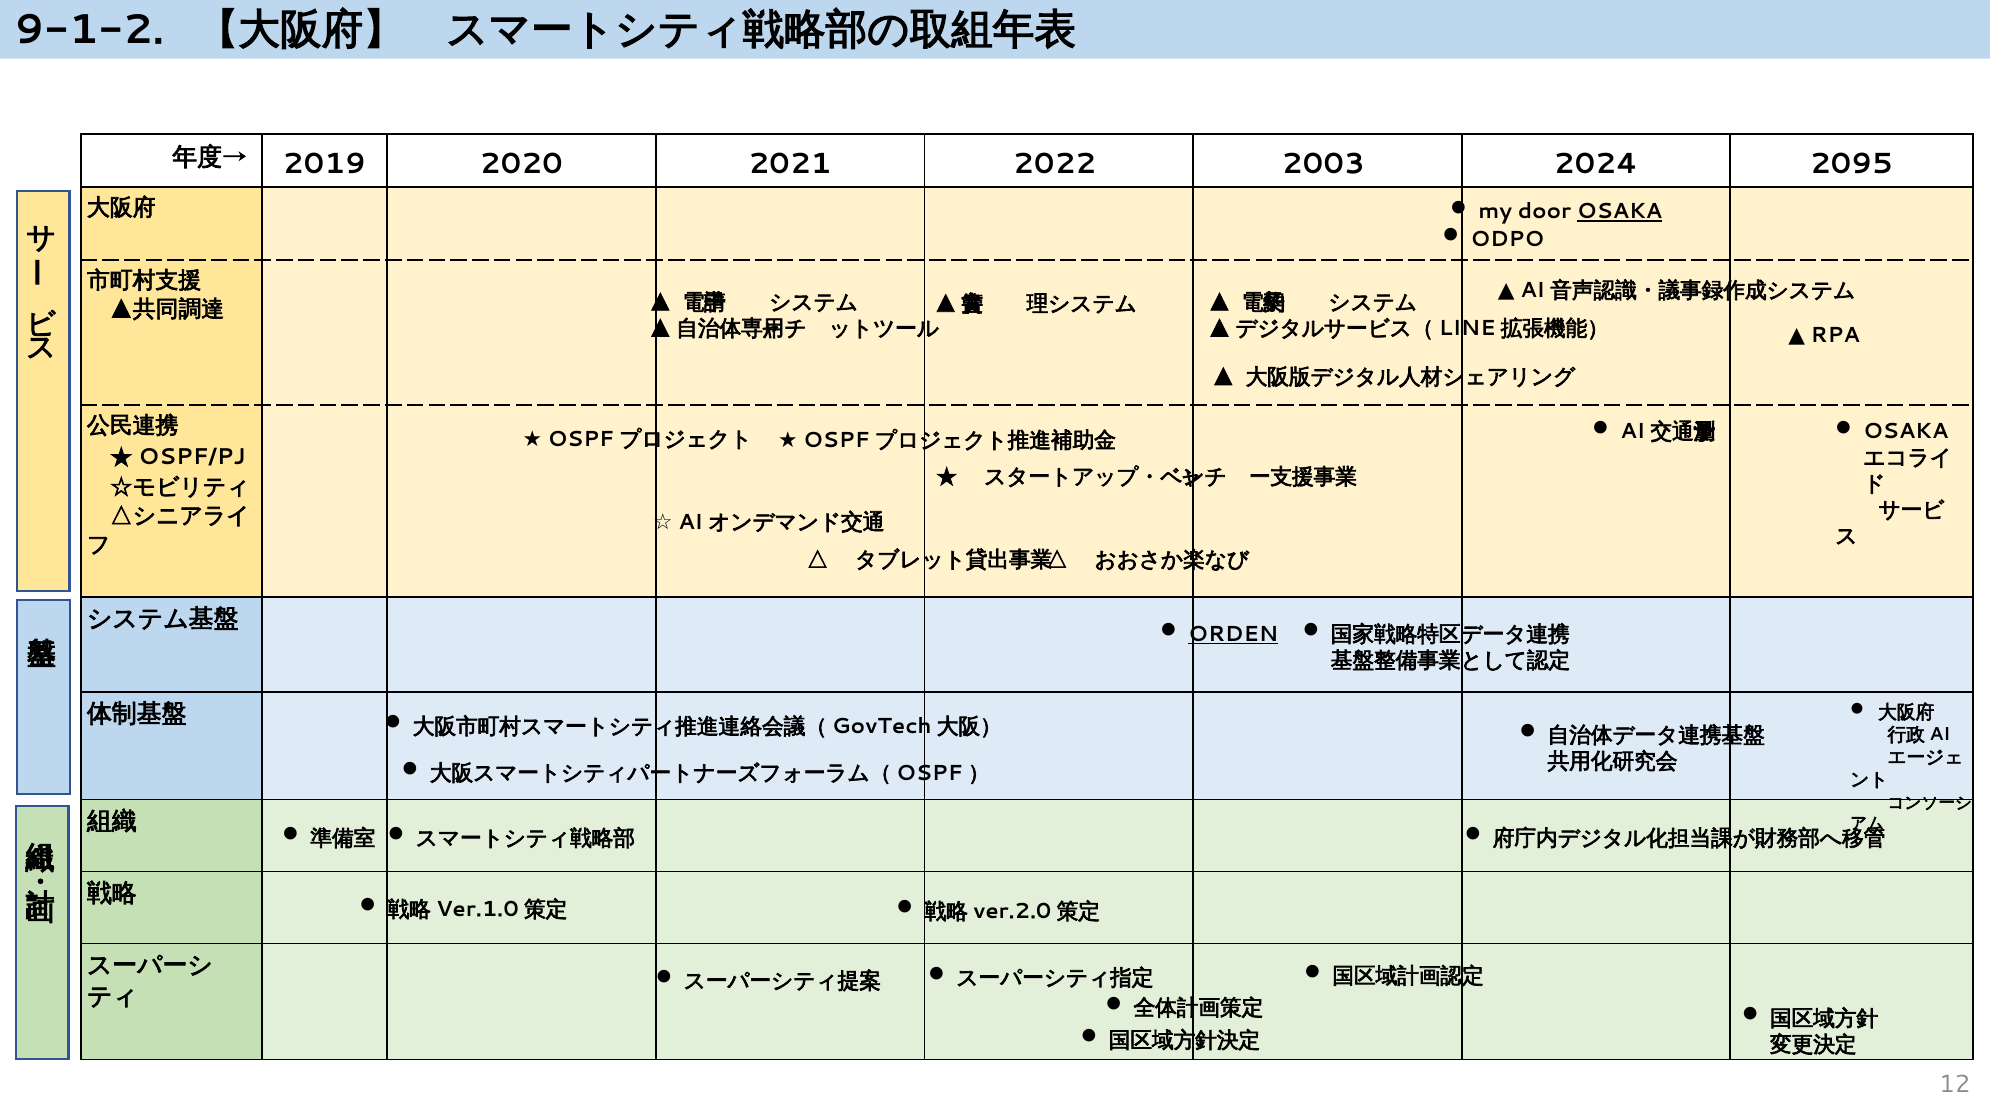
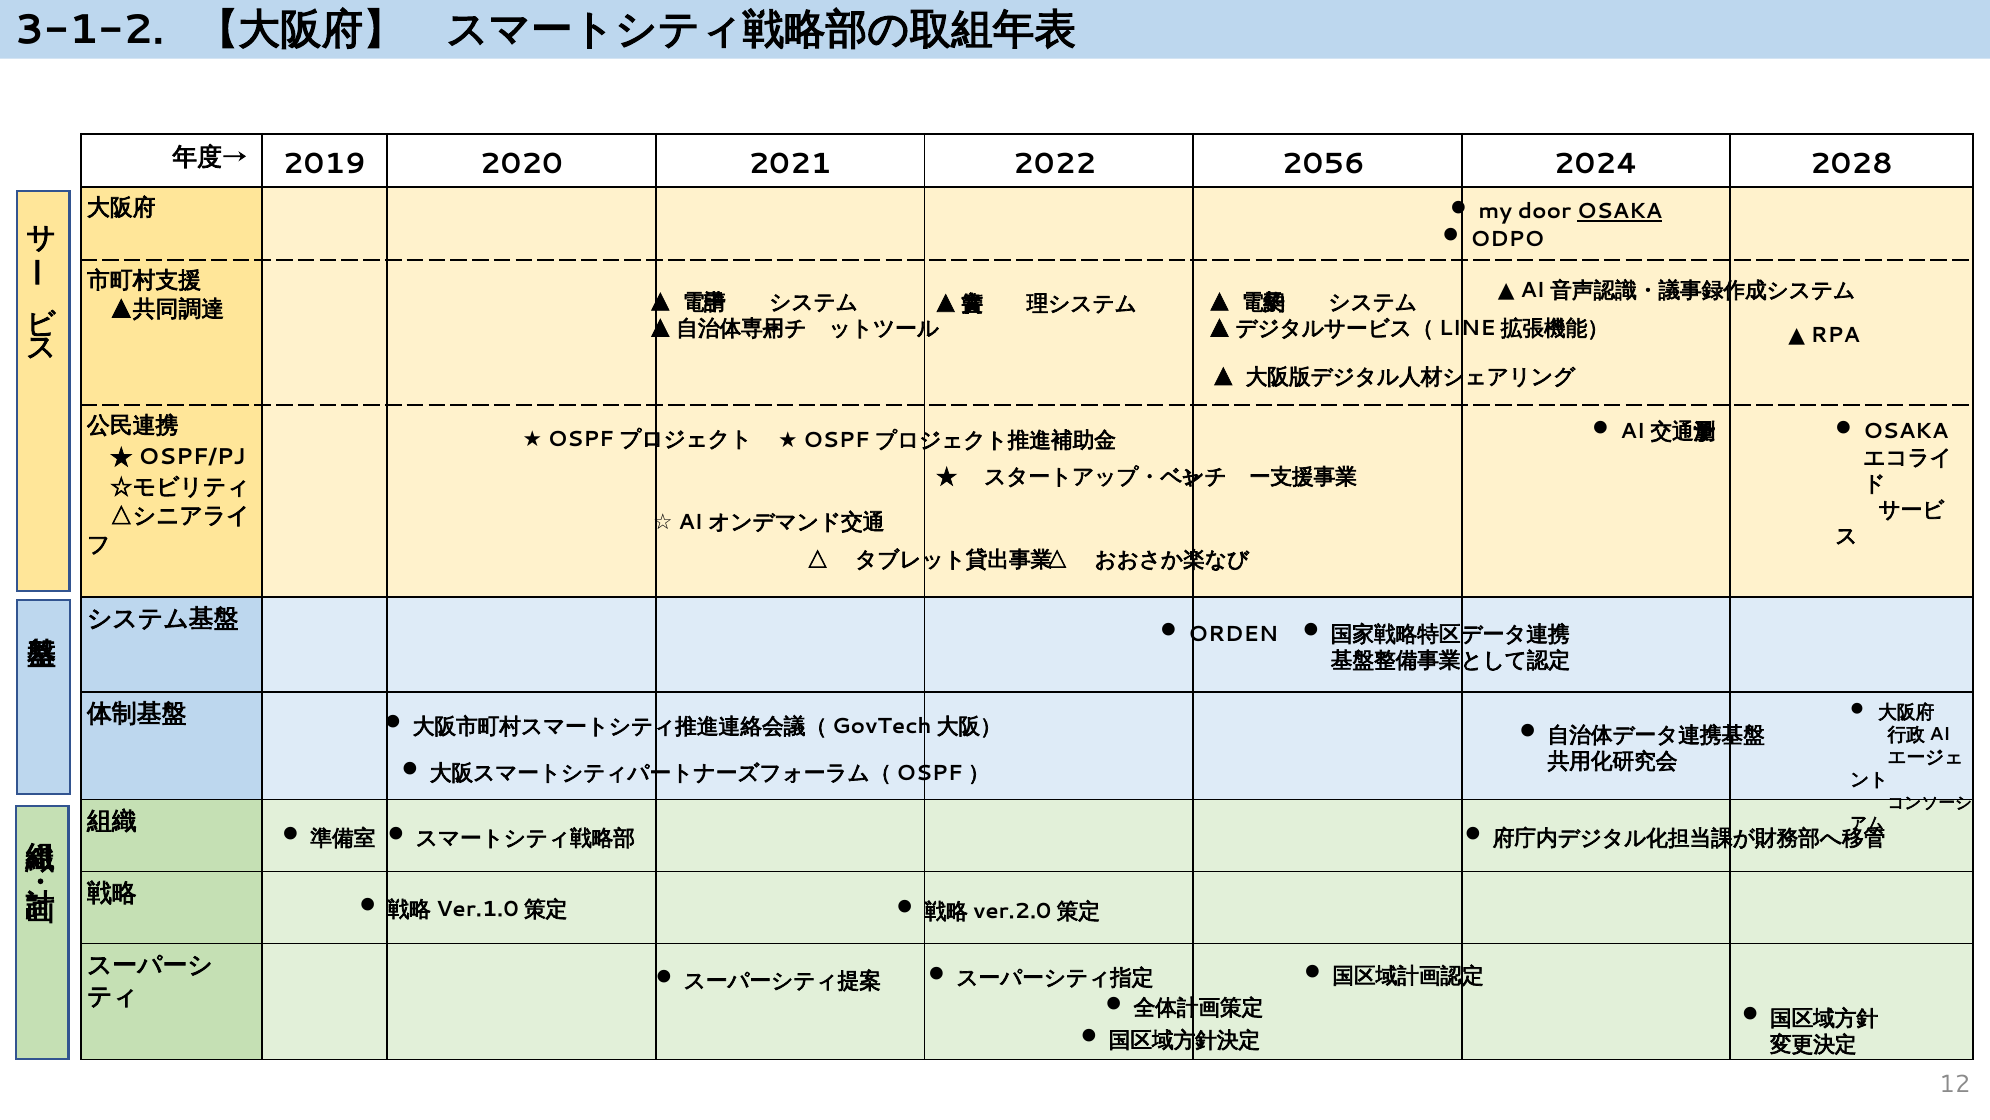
9-1-2: 9-1-2 -> 3-1-2 (89, 29)
2003: 2003 -> 2056 (1323, 164)
2095: 2095 -> 2028 (1851, 164)
ORDEN underline: present -> none (1233, 634)
